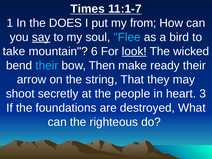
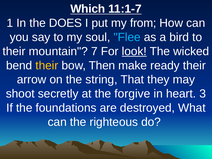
Times: Times -> Which (88, 9)
say underline: present -> none (41, 37)
take: take -> their (14, 51)
6: 6 -> 7 (94, 51)
their colour: light blue -> yellow (47, 65)
people: people -> forgive (132, 94)
